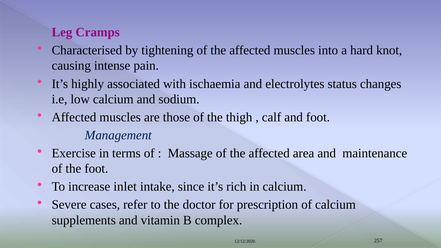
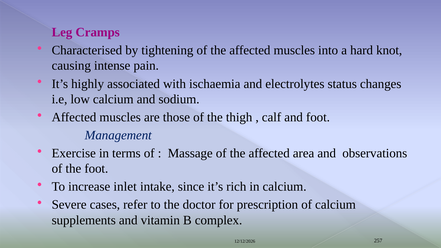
maintenance: maintenance -> observations (375, 153)
